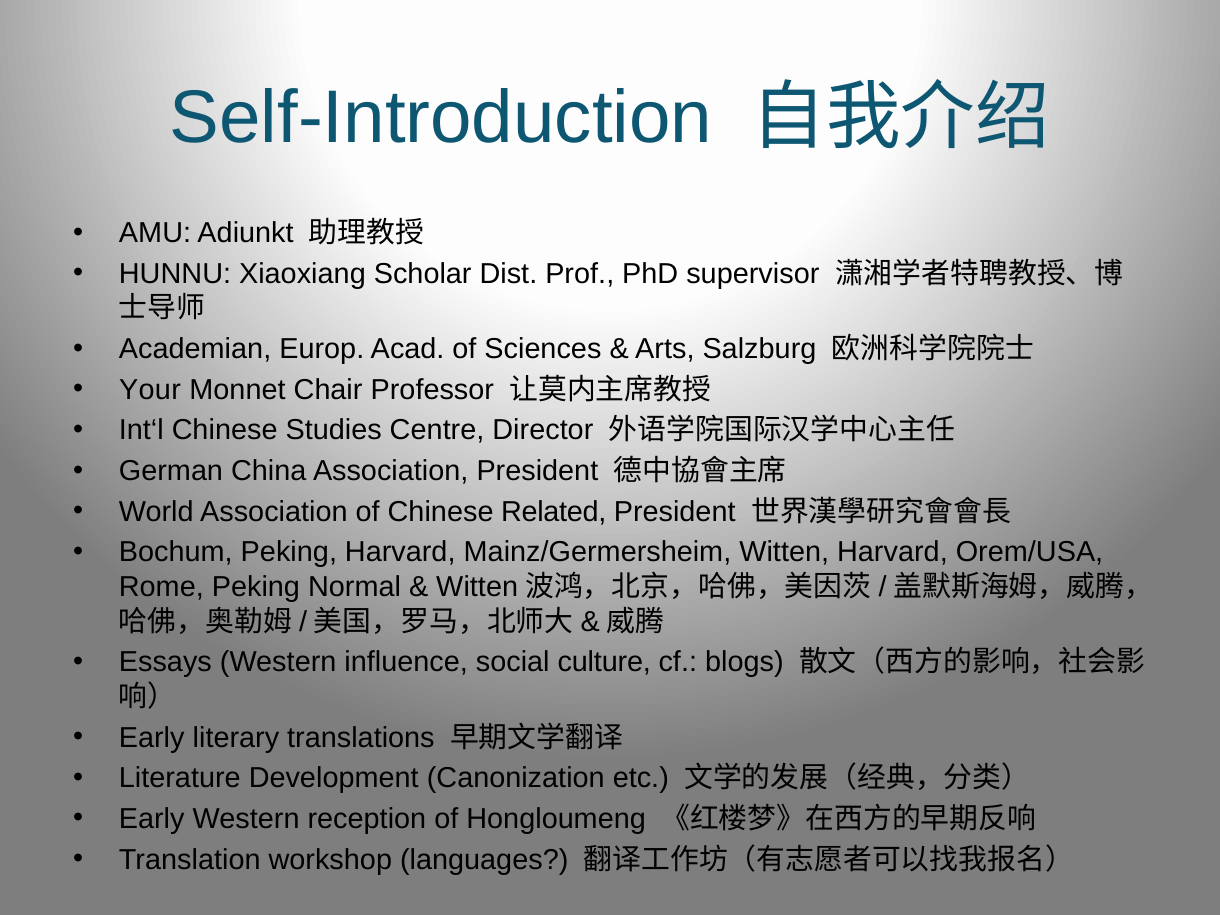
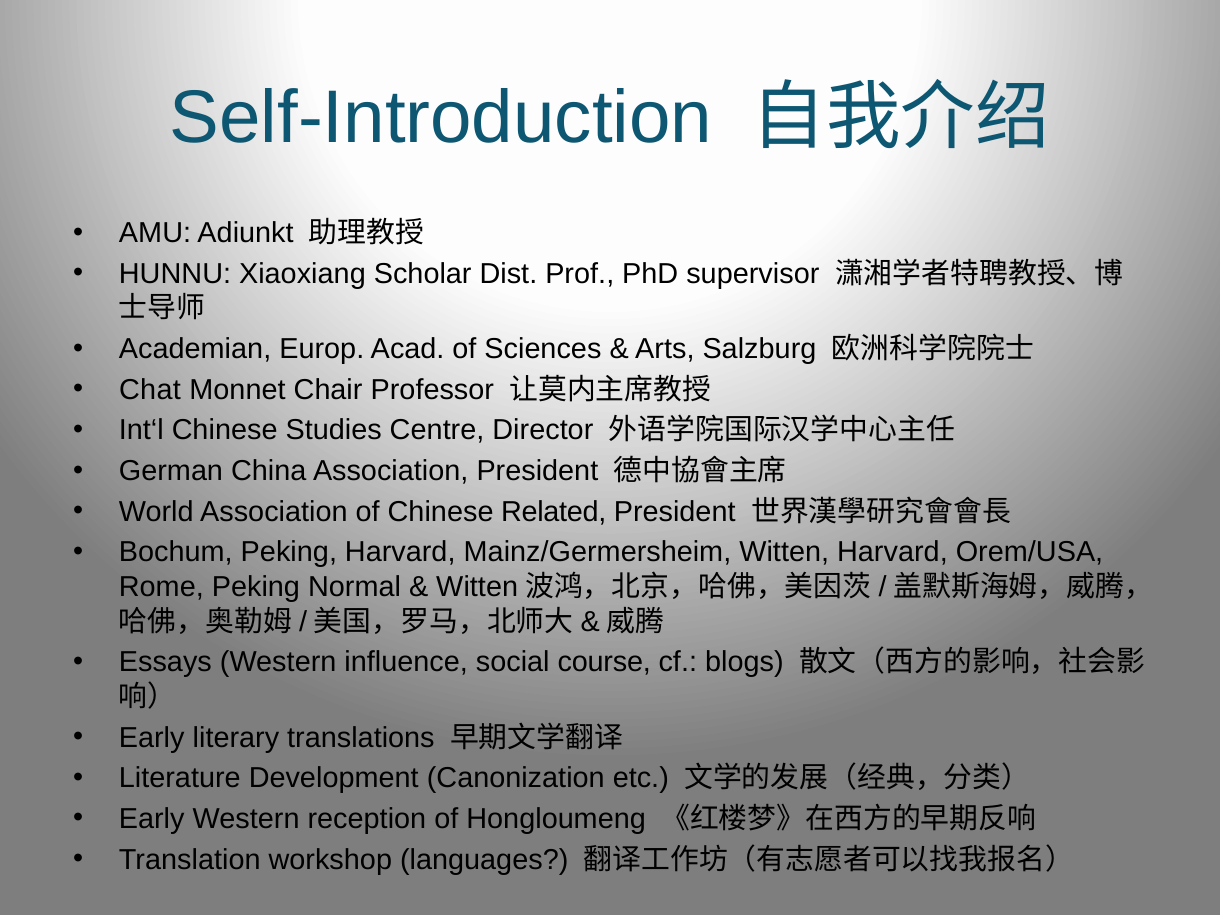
Your: Your -> Chat (150, 390)
culture: culture -> course (604, 662)
